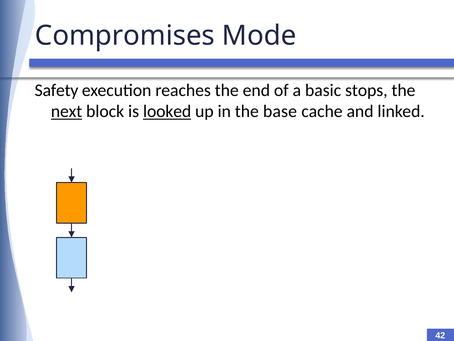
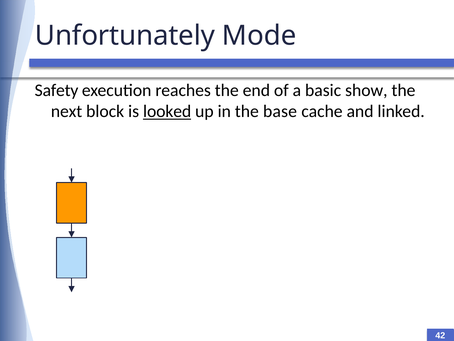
Compromises: Compromises -> Unfortunately (125, 36)
stops: stops -> show (366, 90)
next underline: present -> none (67, 111)
